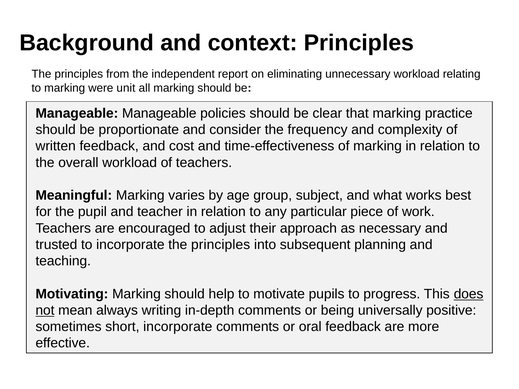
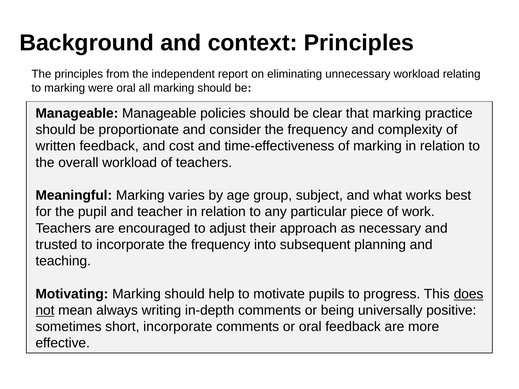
were unit: unit -> oral (126, 88)
incorporate the principles: principles -> frequency (221, 245)
